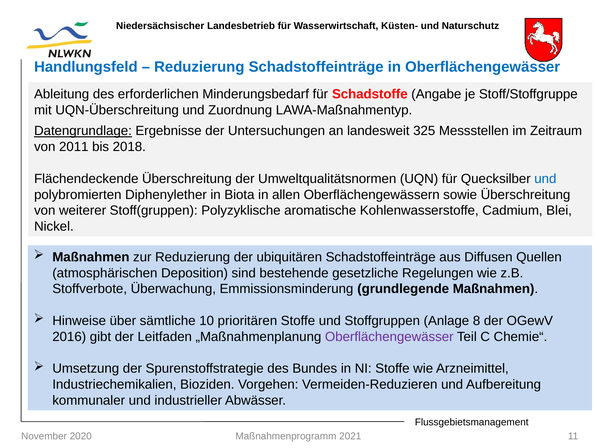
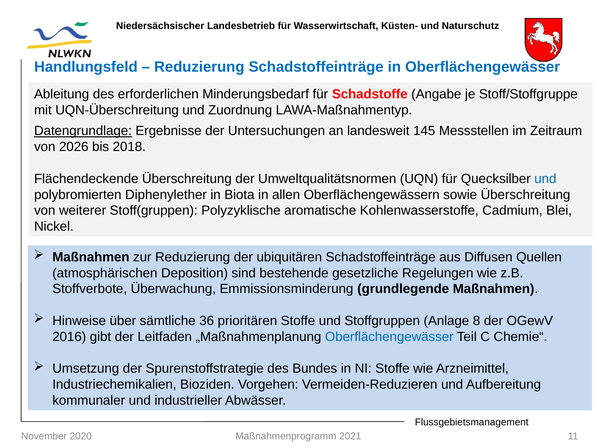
325: 325 -> 145 (424, 131)
2011: 2011 -> 2026 (74, 147)
10: 10 -> 36 (207, 321)
Oberflächengewässer colour: purple -> blue (389, 337)
